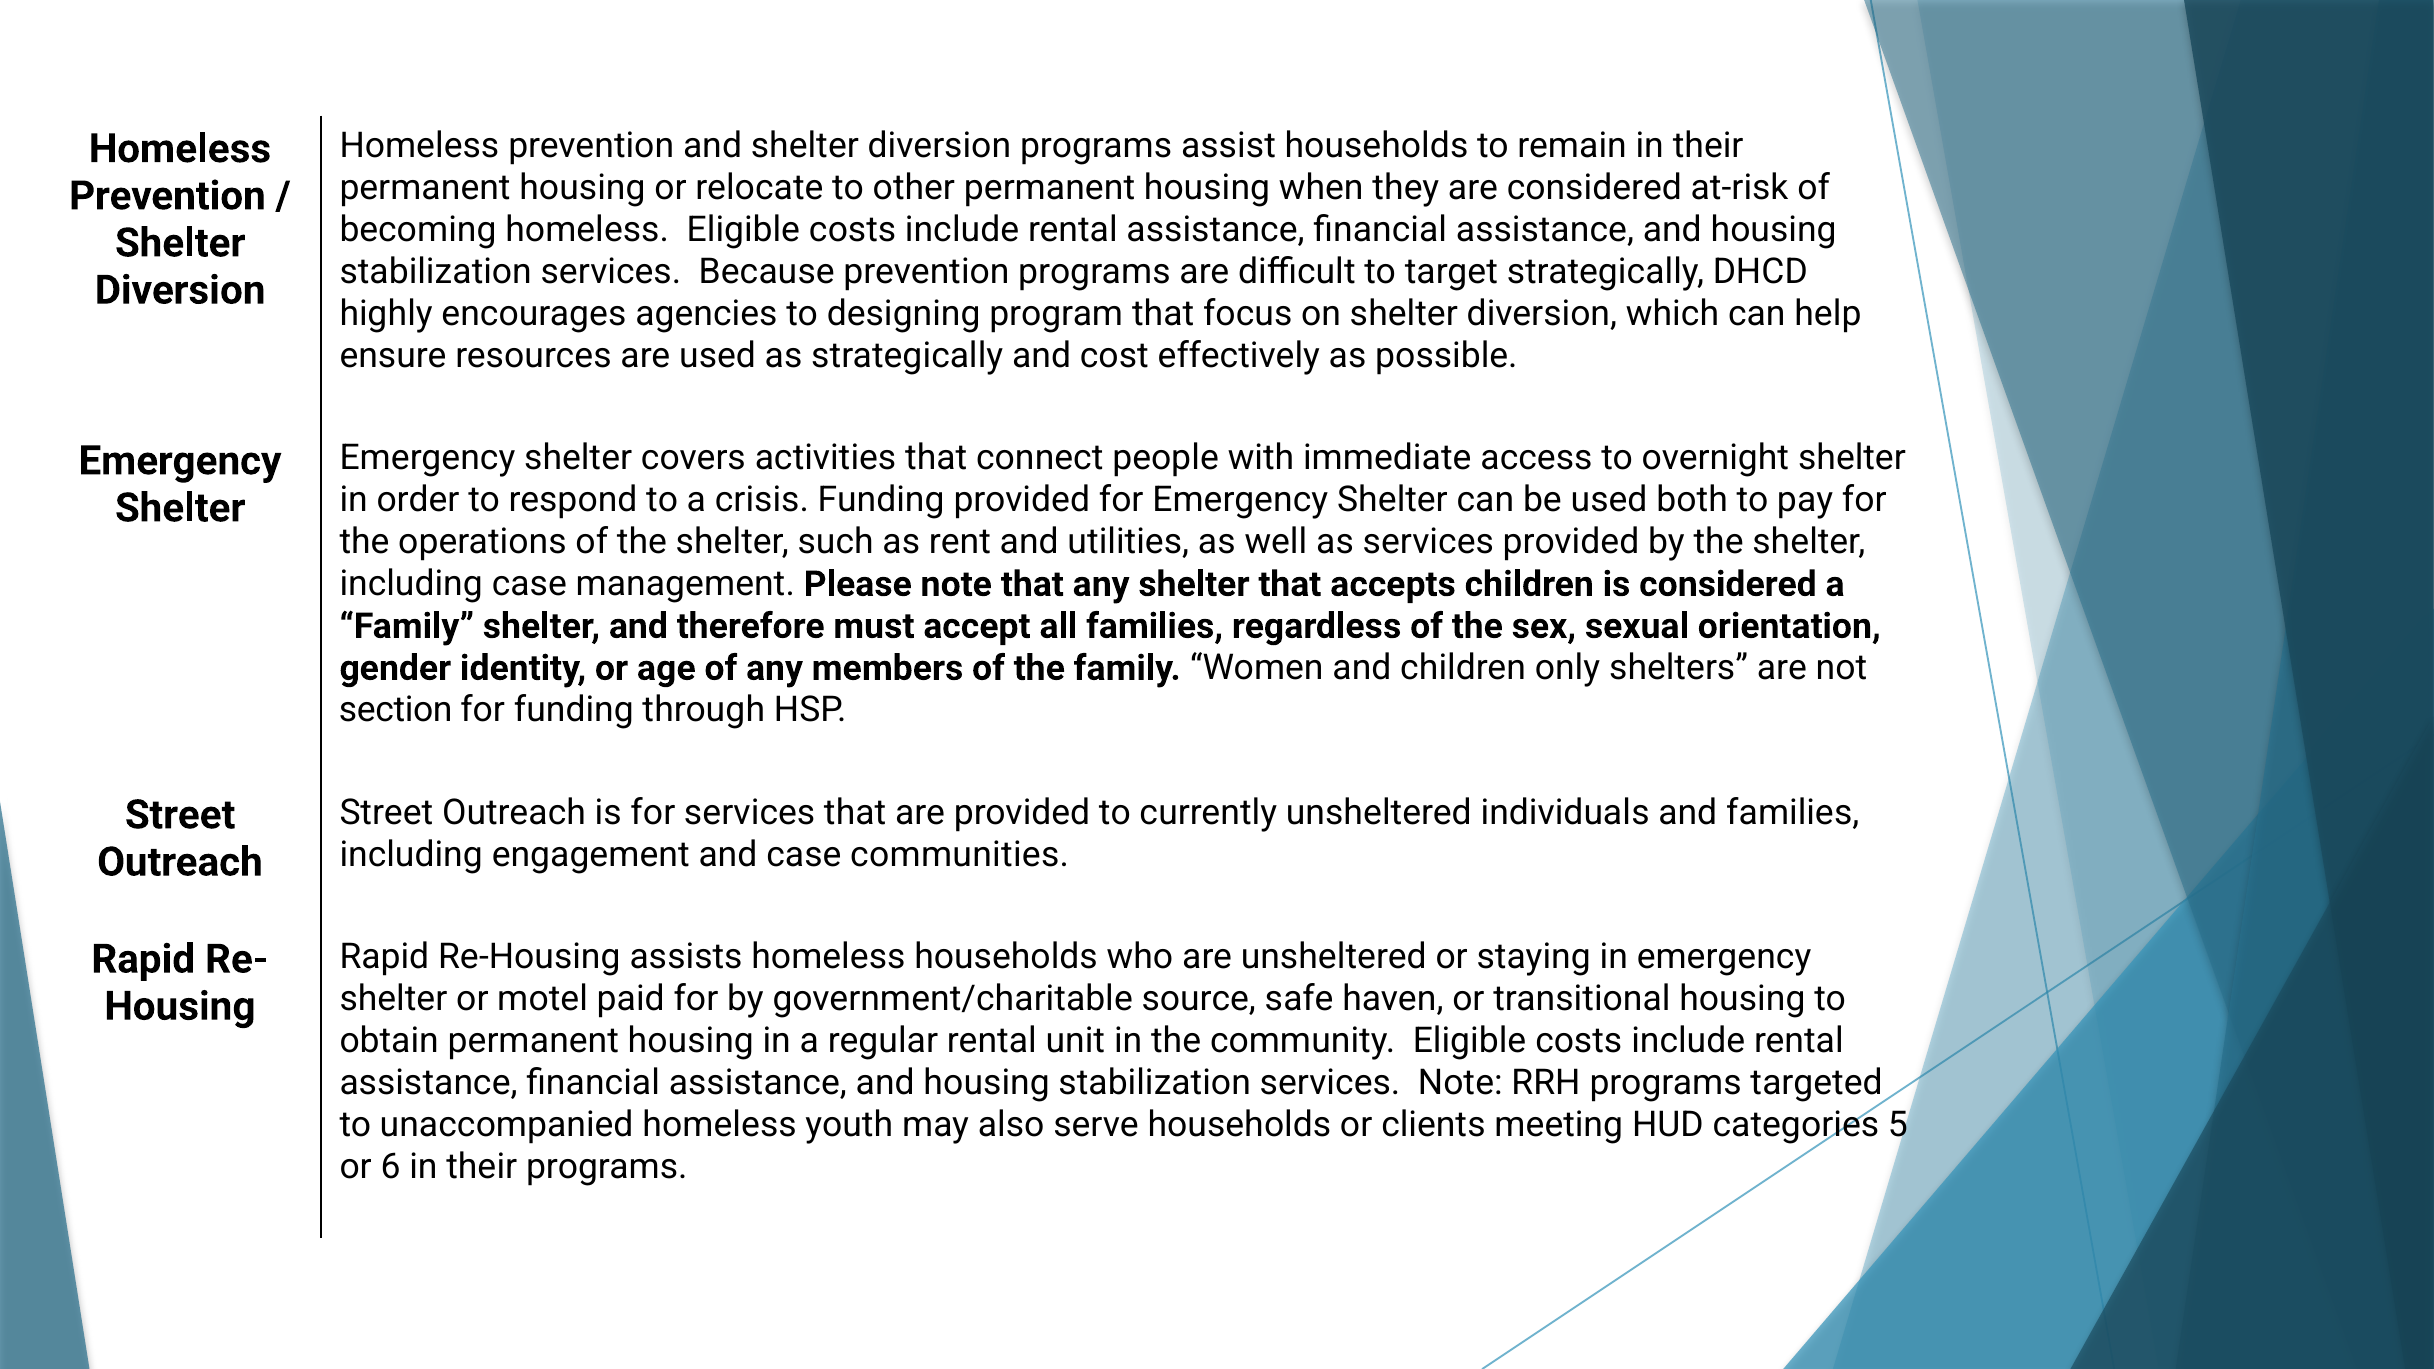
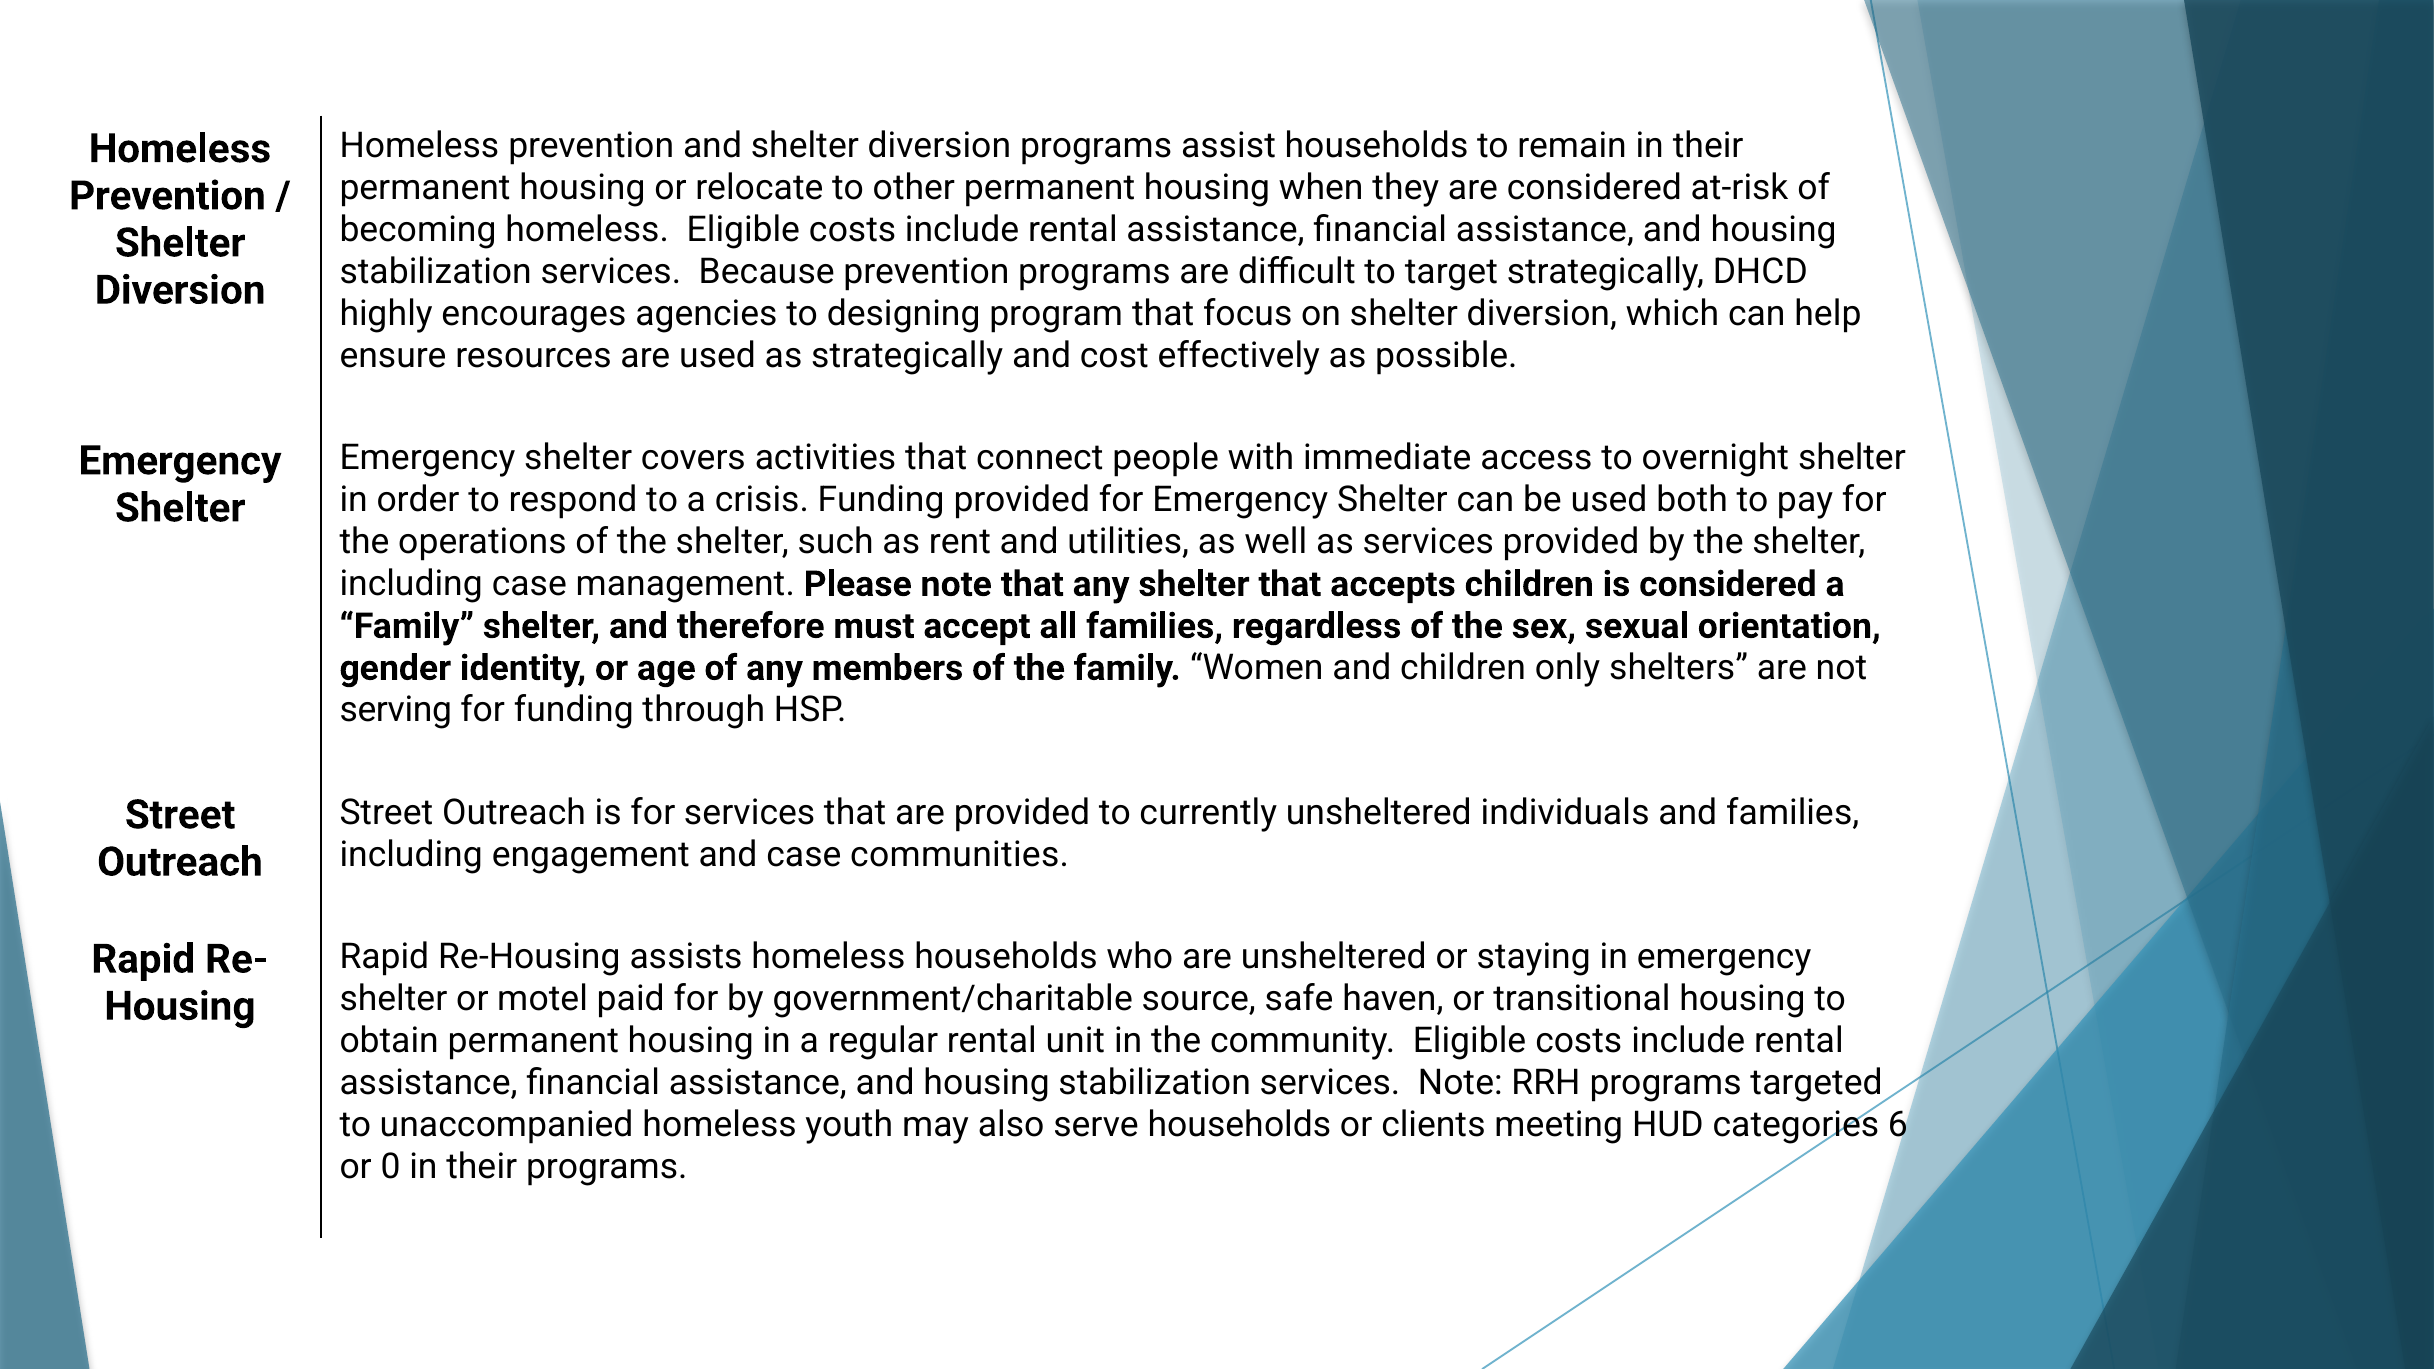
section: section -> serving (396, 710)
5: 5 -> 6 (1898, 1125)
6: 6 -> 0 (391, 1167)
